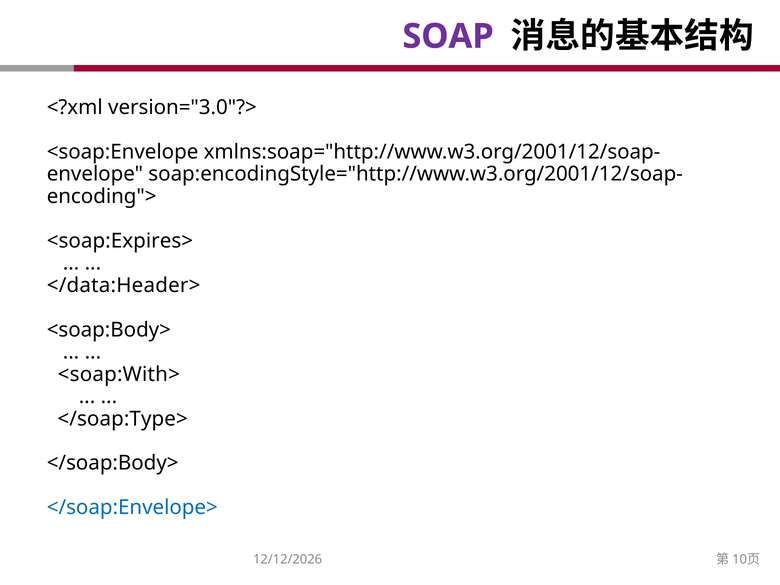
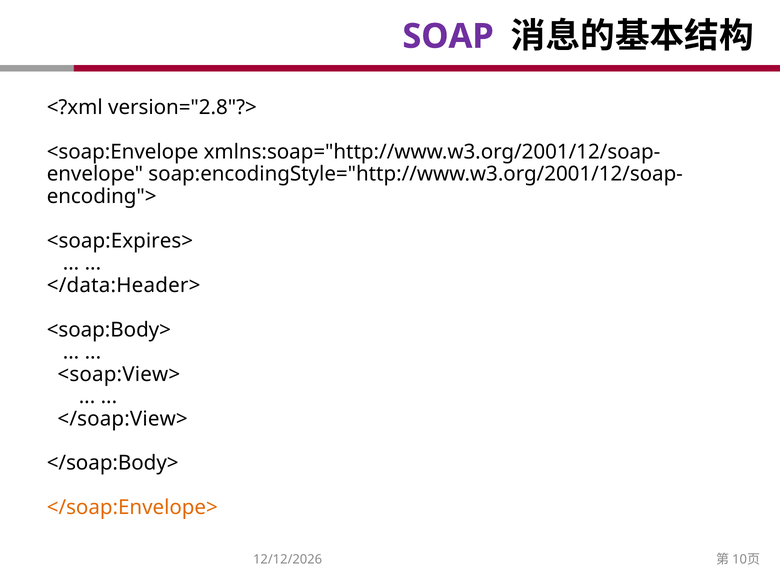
version="3.0"?>: version="3.0"?> -> version="2.8"?> (182, 107)
<soap:With>: <soap:With> -> <soap:View> (119, 374)
</soap:Type>: </soap:Type> -> </soap:View> (123, 419)
</soap:Envelope> colour: blue -> orange (132, 508)
